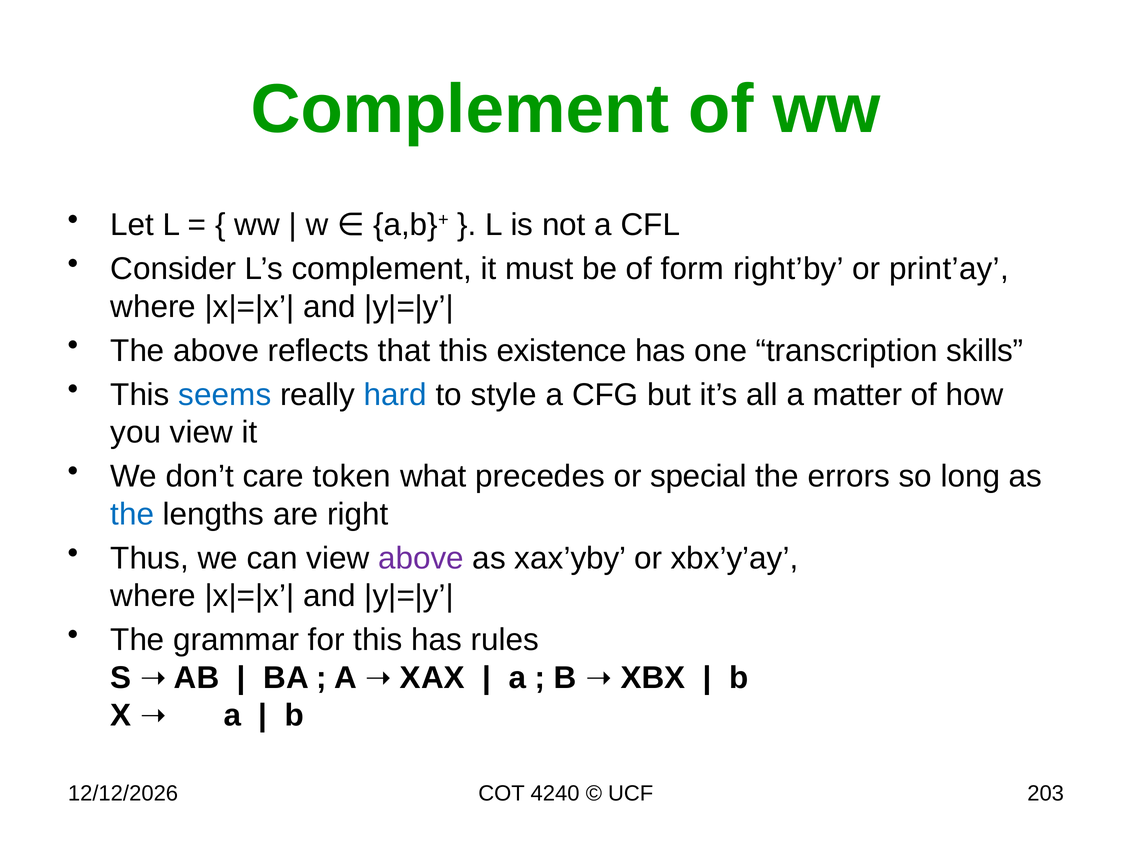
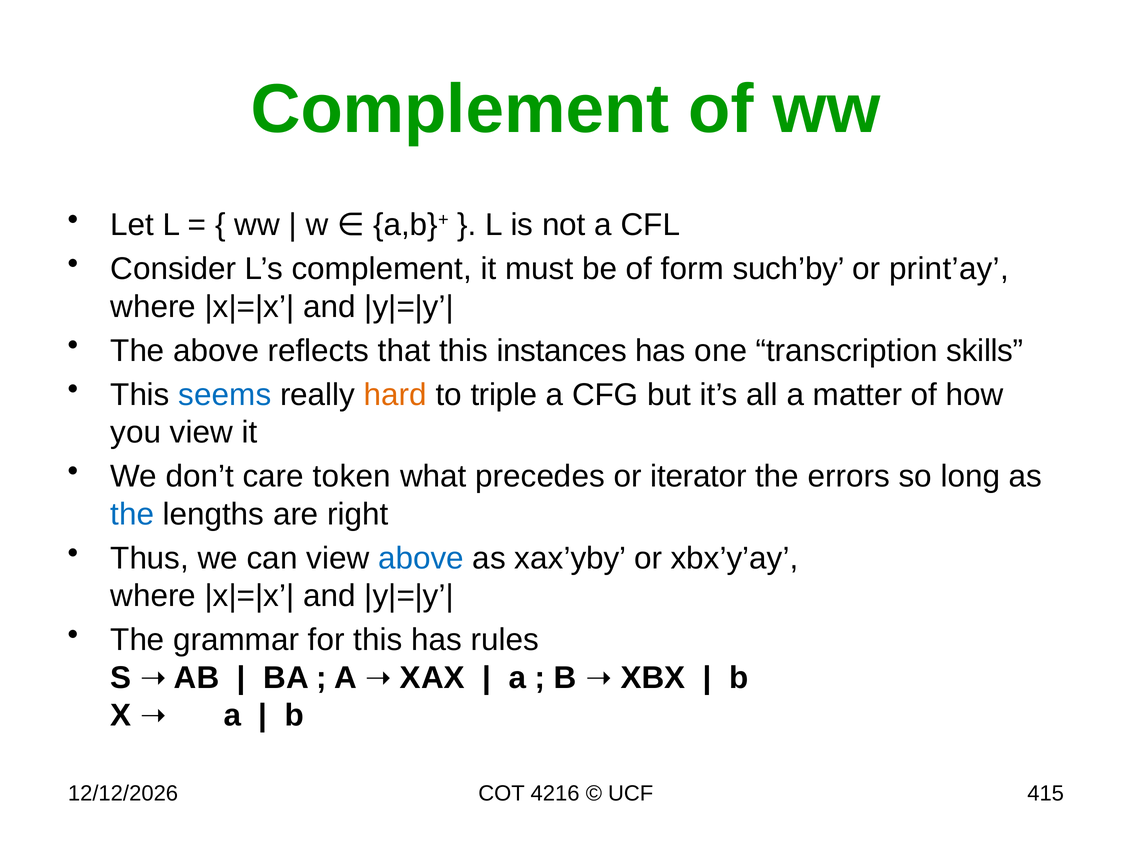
right’by: right’by -> such’by (789, 269)
existence: existence -> instances (562, 351)
hard colour: blue -> orange (395, 395)
style: style -> triple (504, 395)
special: special -> iterator (698, 476)
above colour: purple -> blue (421, 558)
4240: 4240 -> 4216 (555, 794)
203: 203 -> 415 (1046, 794)
